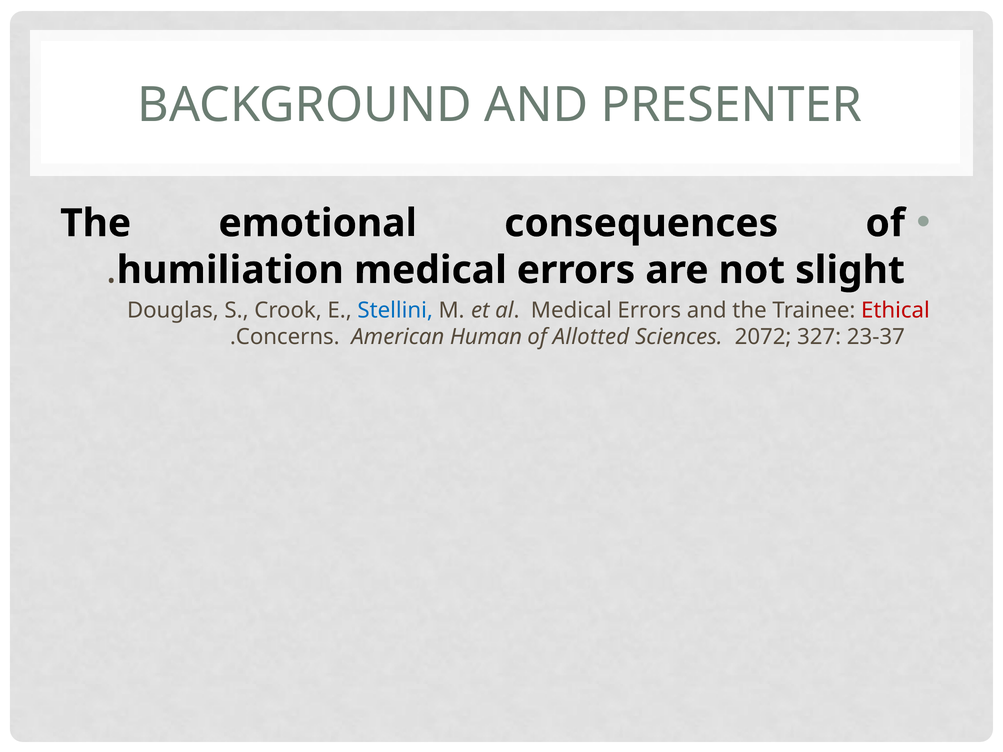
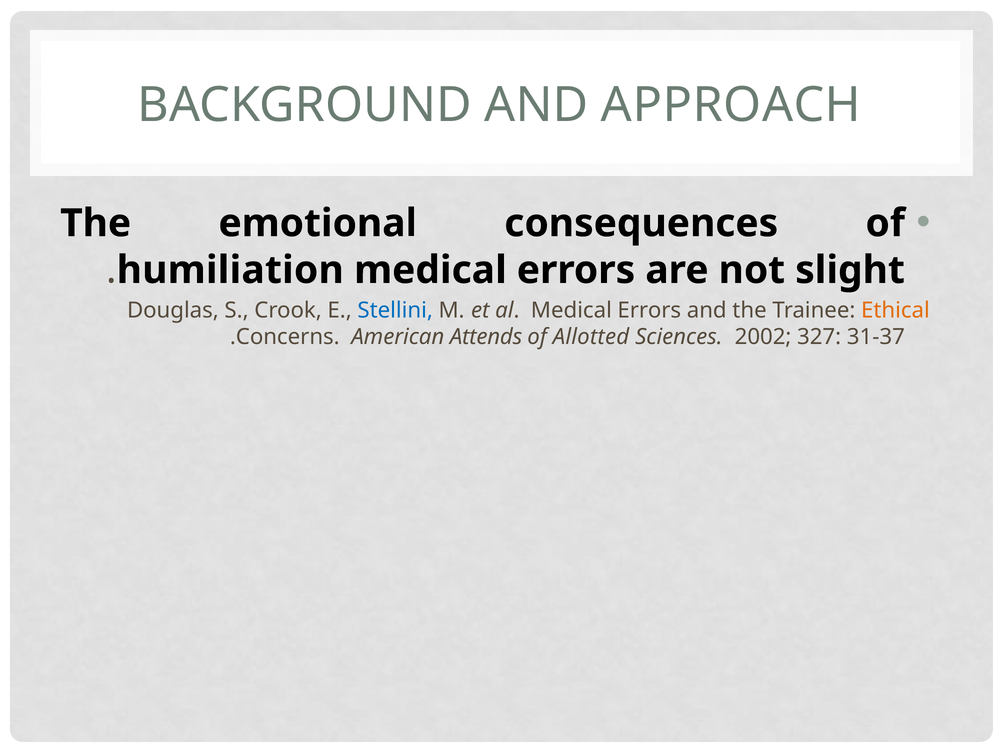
PRESENTER: PRESENTER -> APPROACH (731, 105)
Ethical colour: red -> orange (895, 310)
Human: Human -> Attends (486, 337)
2072: 2072 -> 2002 (763, 337)
23-37: 23-37 -> 31-37 (876, 337)
